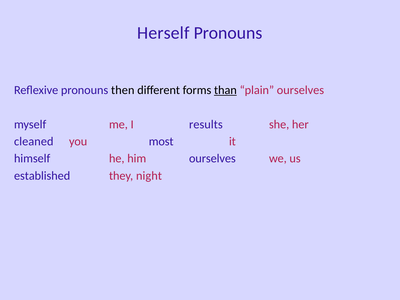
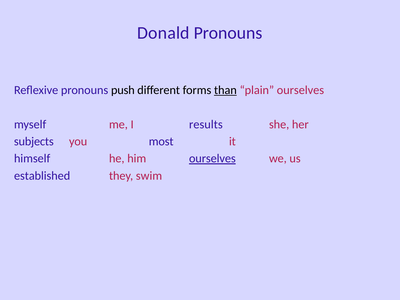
Herself: Herself -> Donald (163, 33)
then: then -> push (123, 90)
cleaned: cleaned -> subjects (34, 141)
ourselves underline: none -> present (212, 159)
night: night -> swim (149, 176)
